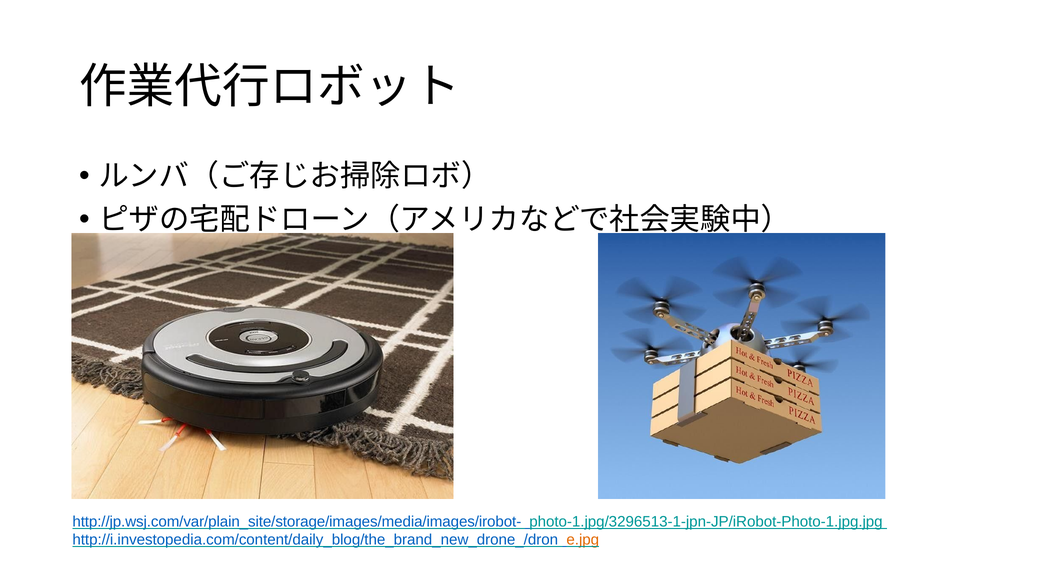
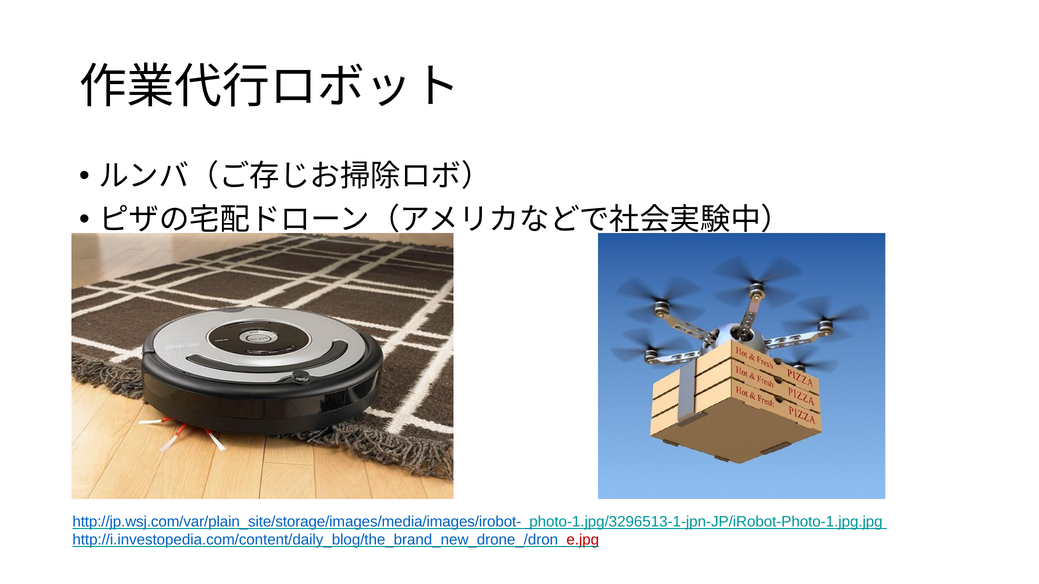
e.jpg colour: orange -> red (583, 540)
